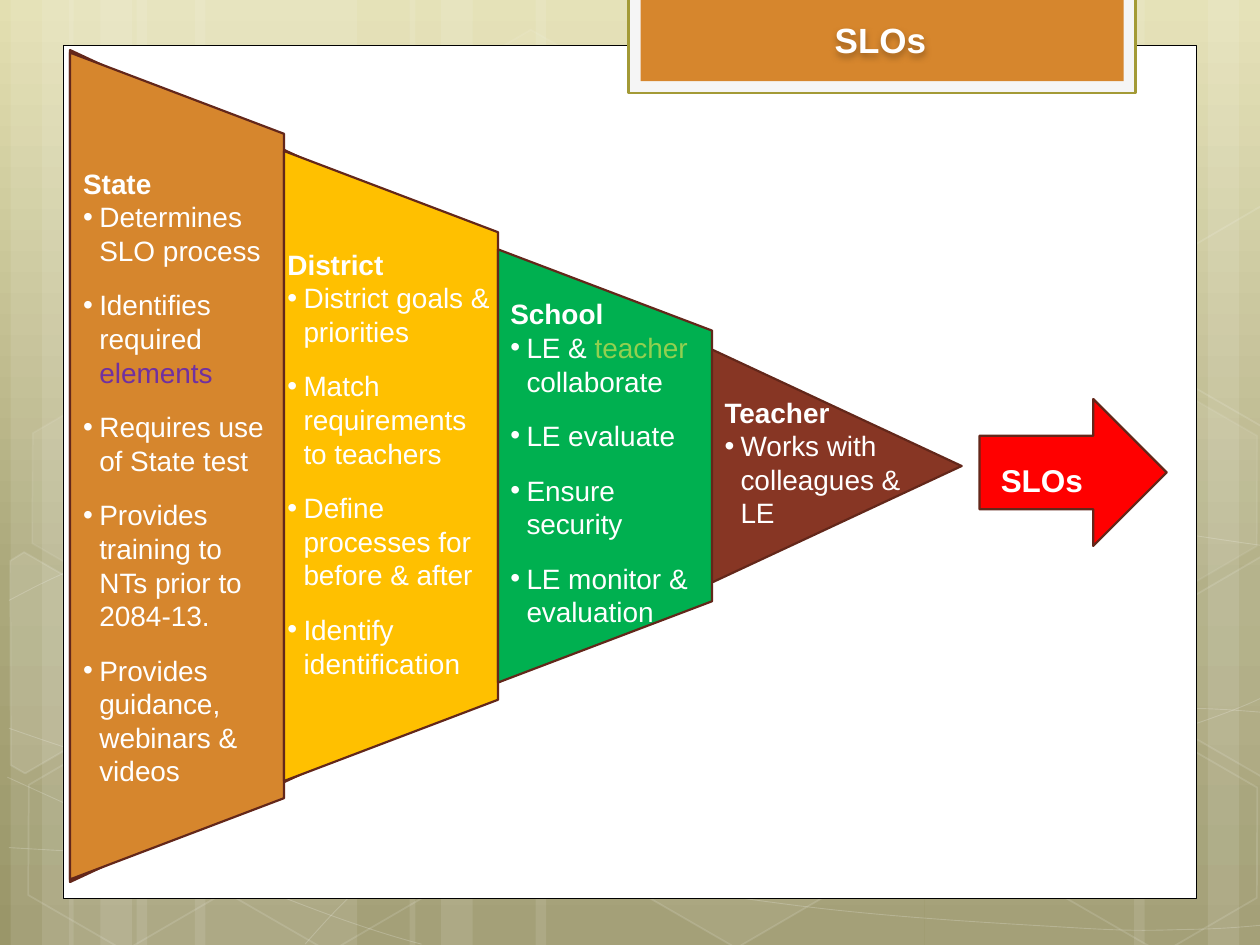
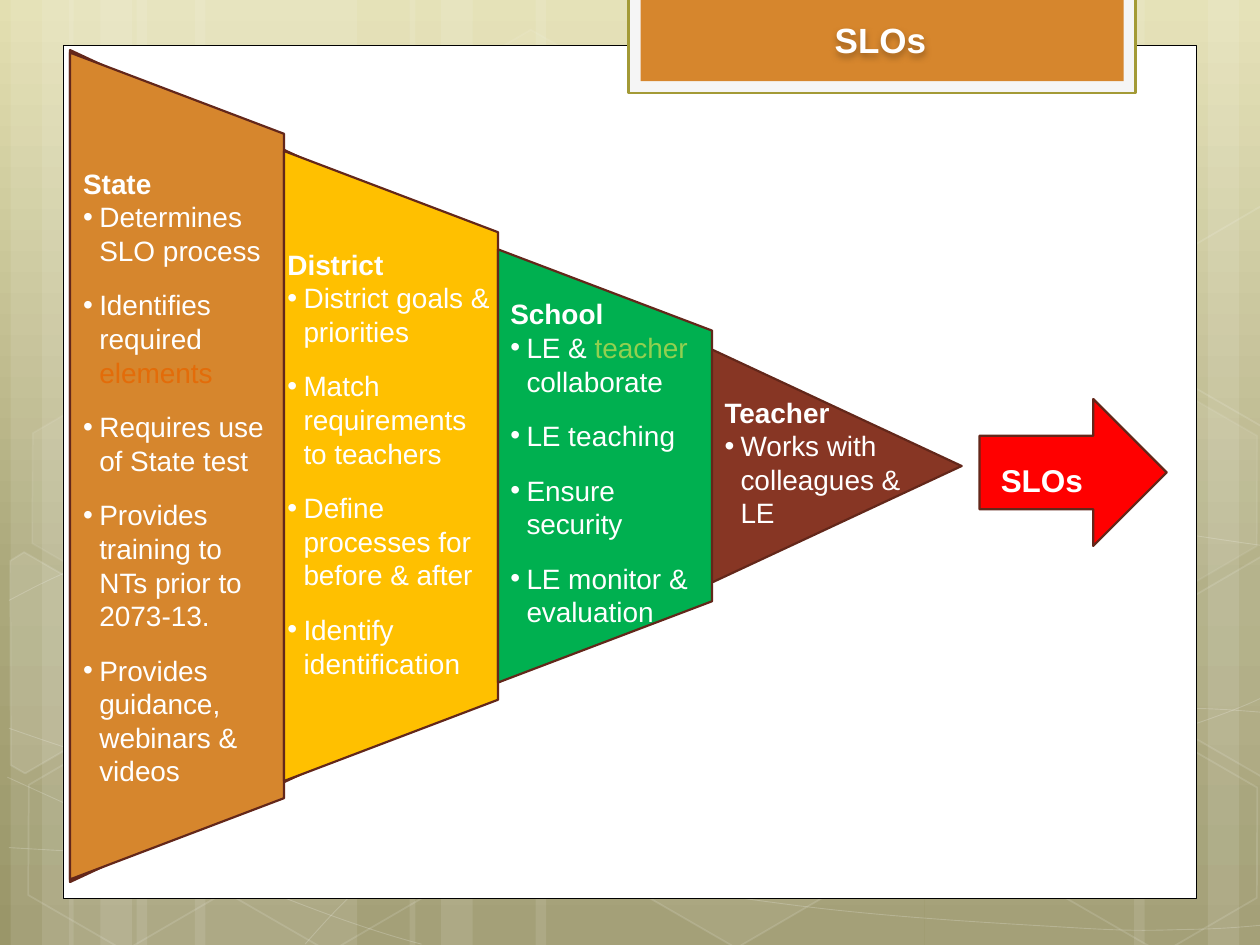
elements colour: purple -> orange (156, 374)
evaluate: evaluate -> teaching (622, 437)
2084-13: 2084-13 -> 2073-13 (154, 617)
